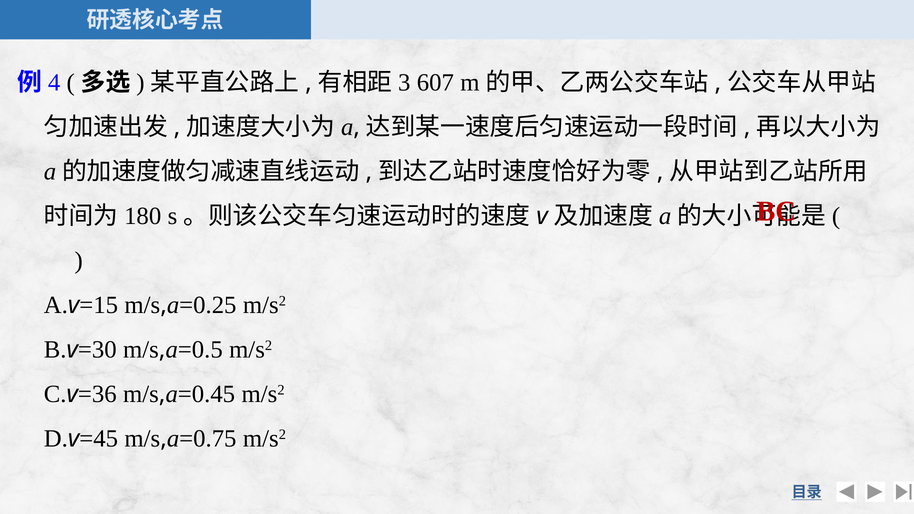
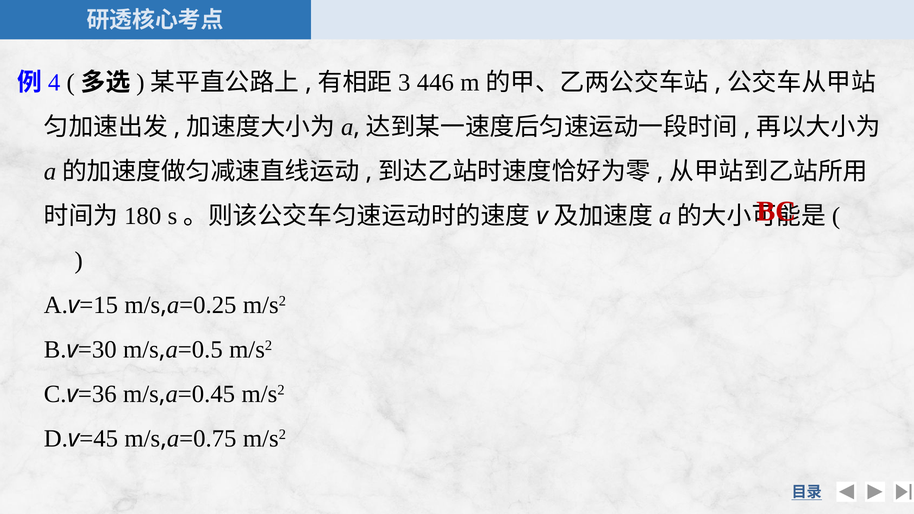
607: 607 -> 446 (435, 82)
